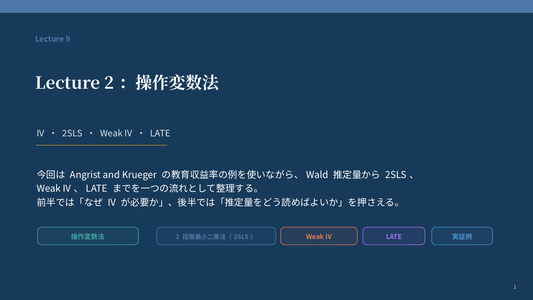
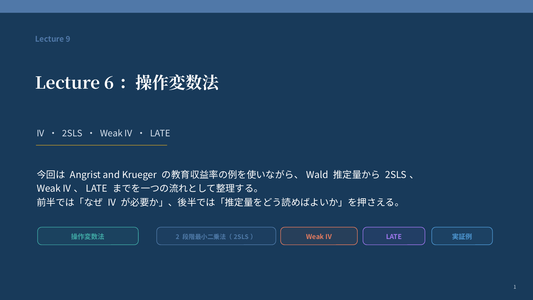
Lecture 2: 2 -> 6 (109, 83)
